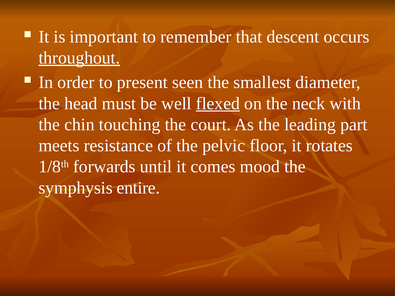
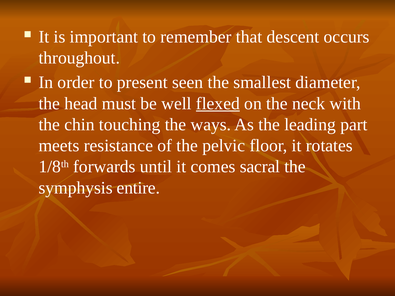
throughout underline: present -> none (79, 58)
court: court -> ways (211, 125)
mood: mood -> sacral (260, 167)
